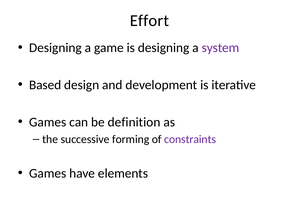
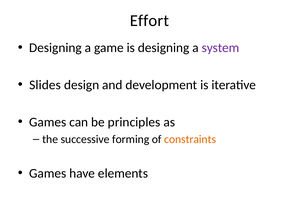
Based: Based -> Slides (45, 85)
definition: definition -> principles (134, 122)
constraints colour: purple -> orange (190, 139)
